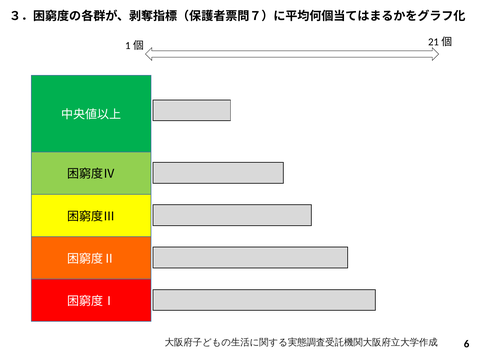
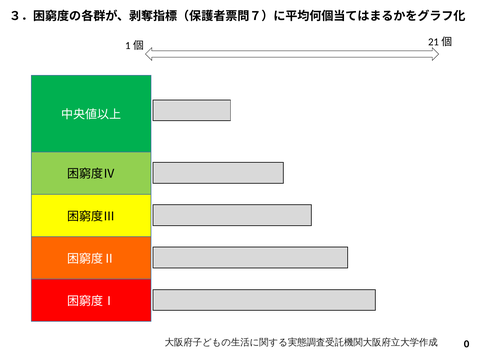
6: 6 -> 0 (467, 344)
